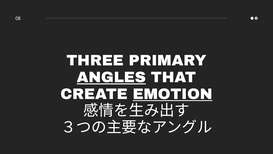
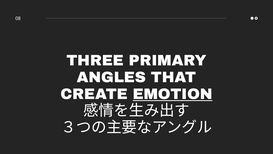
ANGLES underline: present -> none (111, 77)
